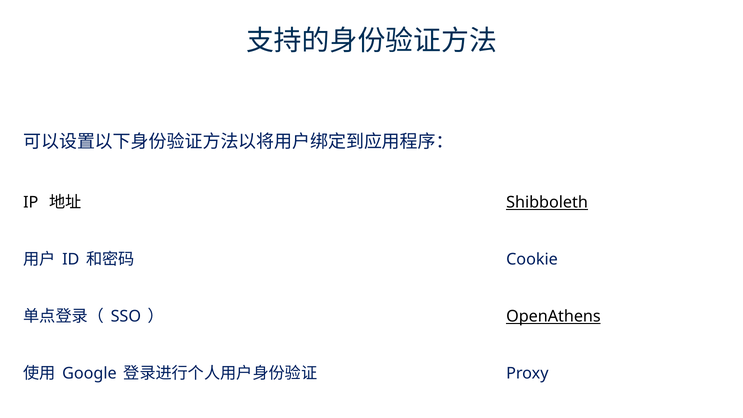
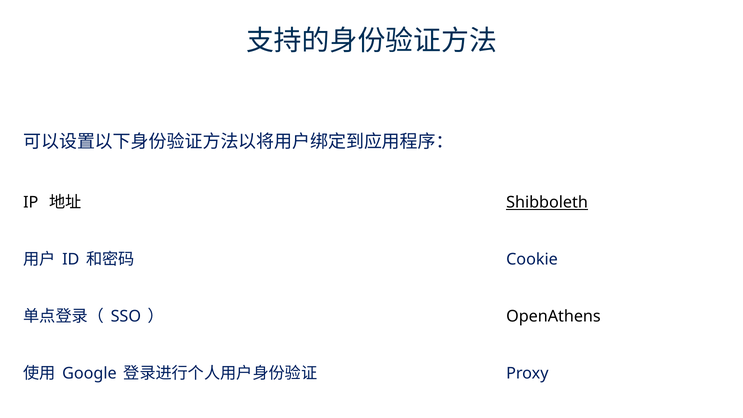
OpenAthens underline: present -> none (553, 316)
